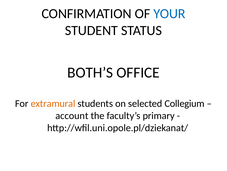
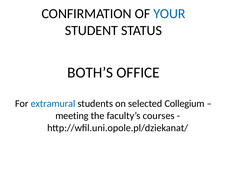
extramural colour: orange -> blue (53, 103)
account: account -> meeting (72, 115)
primary: primary -> courses (159, 115)
